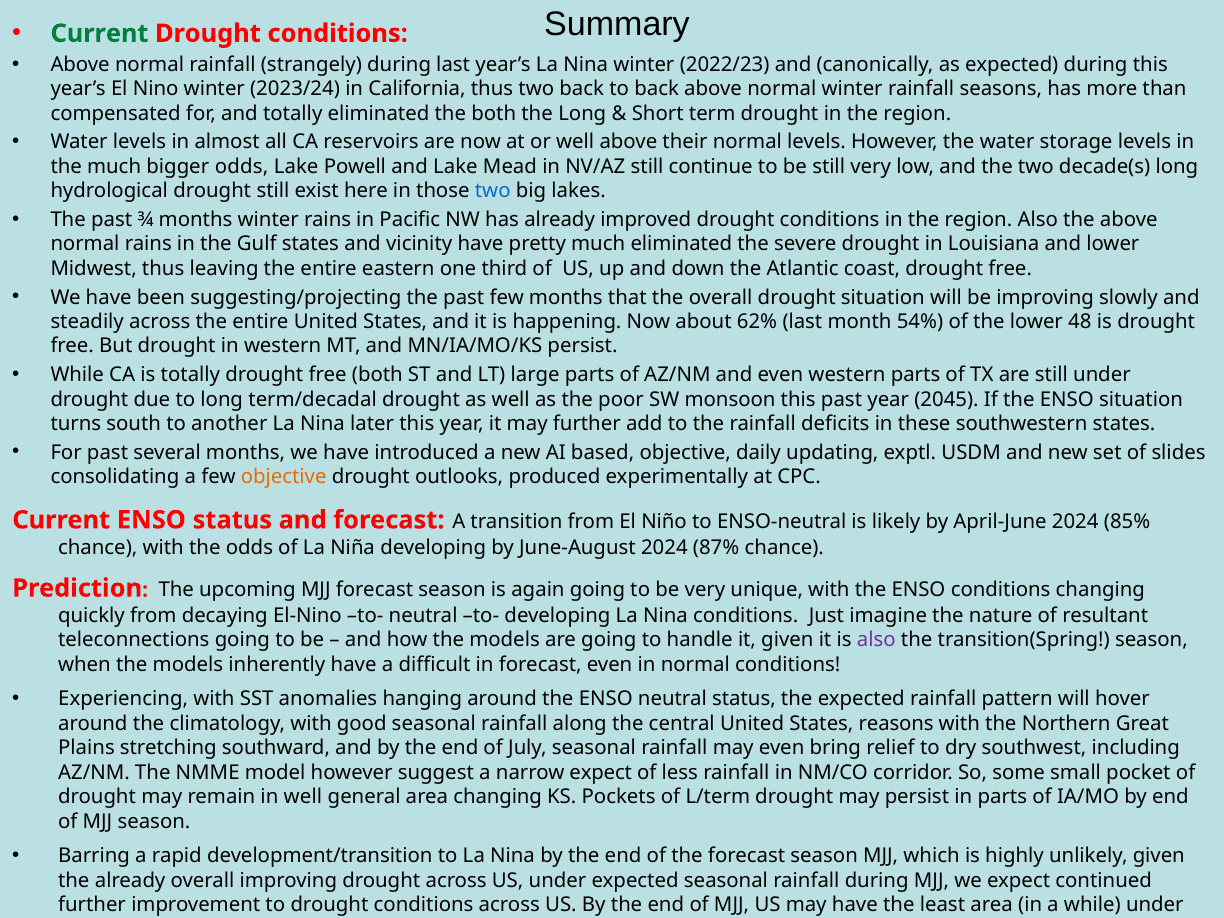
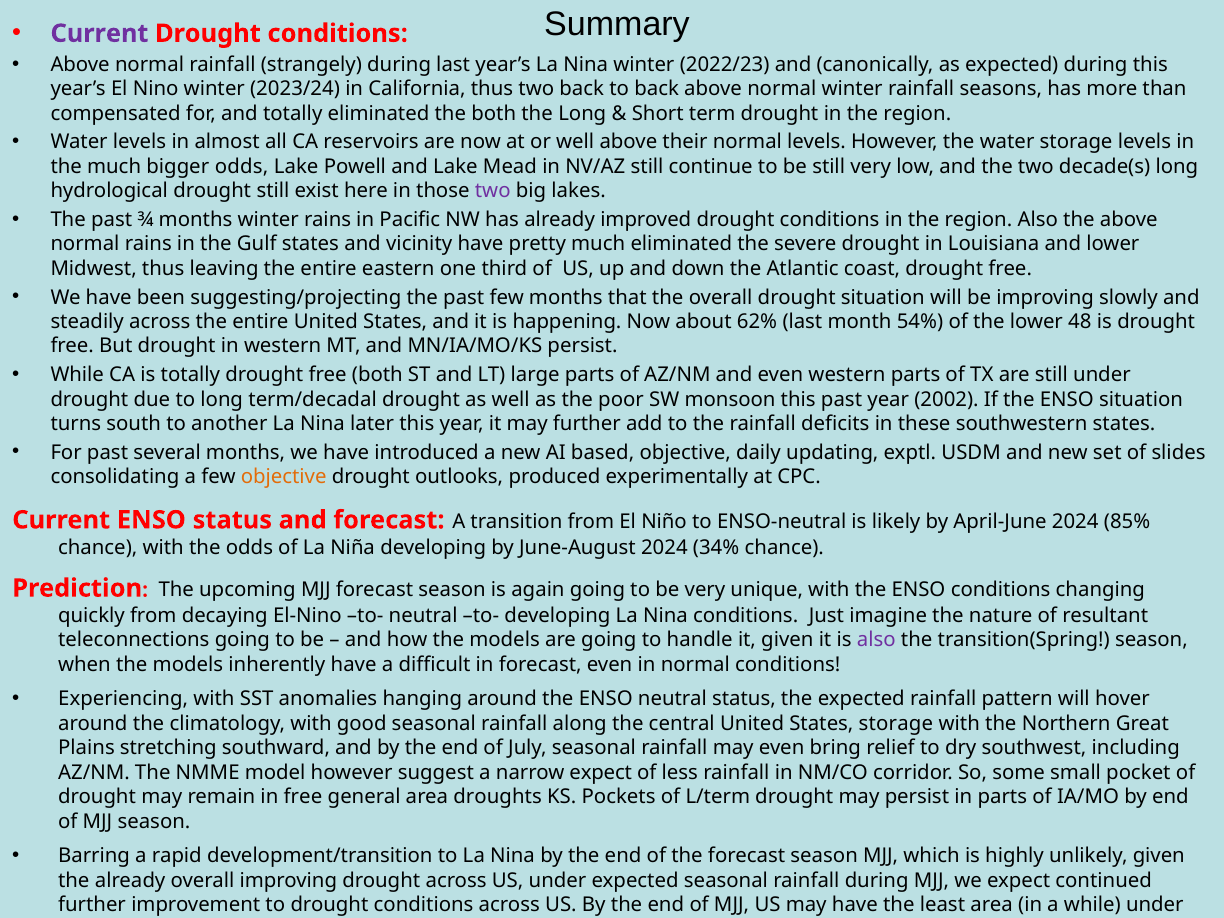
Current colour: green -> purple (99, 33)
two colour: blue -> purple (493, 191)
2045: 2045 -> 2002 (946, 399)
87%: 87% -> 34% (716, 548)
States reasons: reasons -> storage (896, 724)
in well: well -> free (303, 797)
area changing: changing -> droughts (498, 797)
